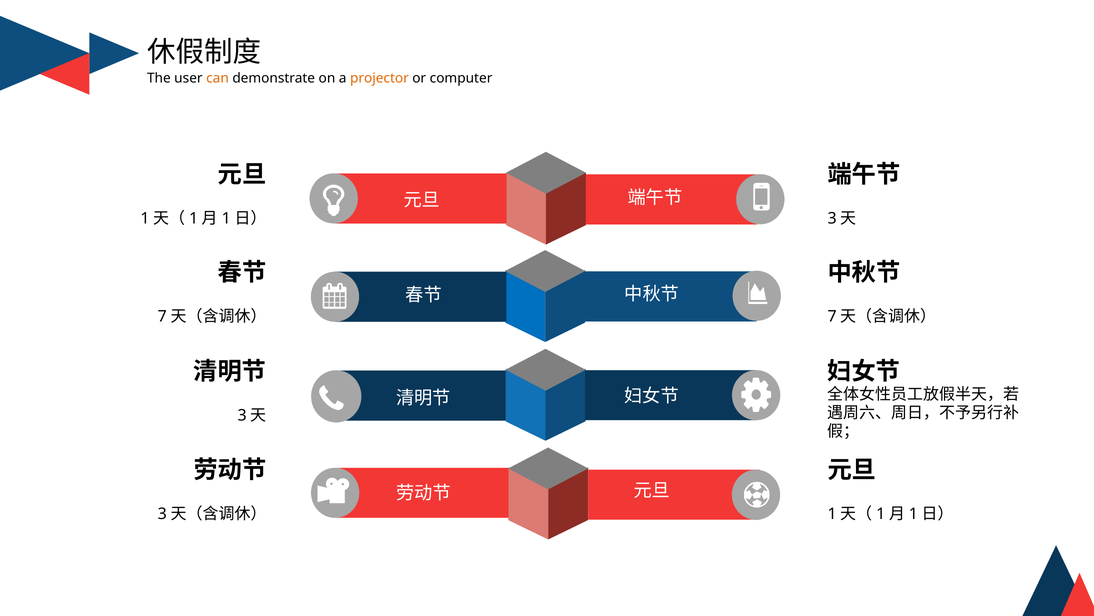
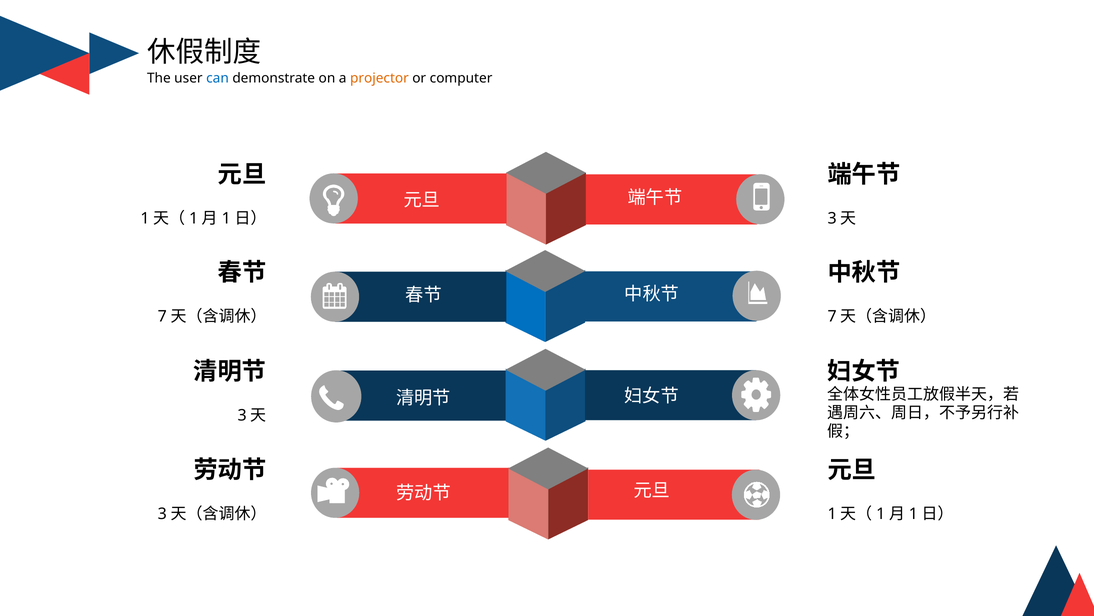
can colour: orange -> blue (218, 78)
